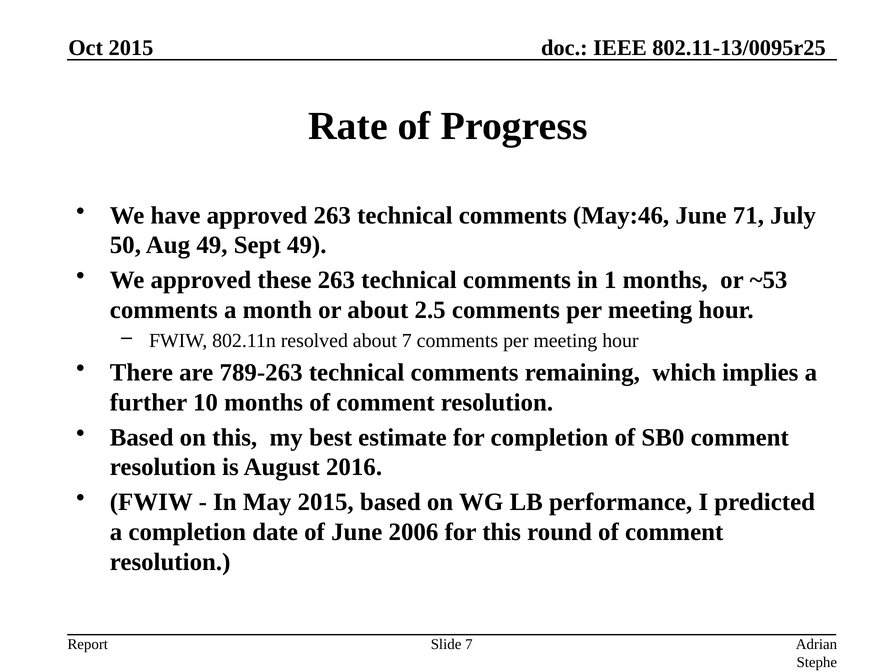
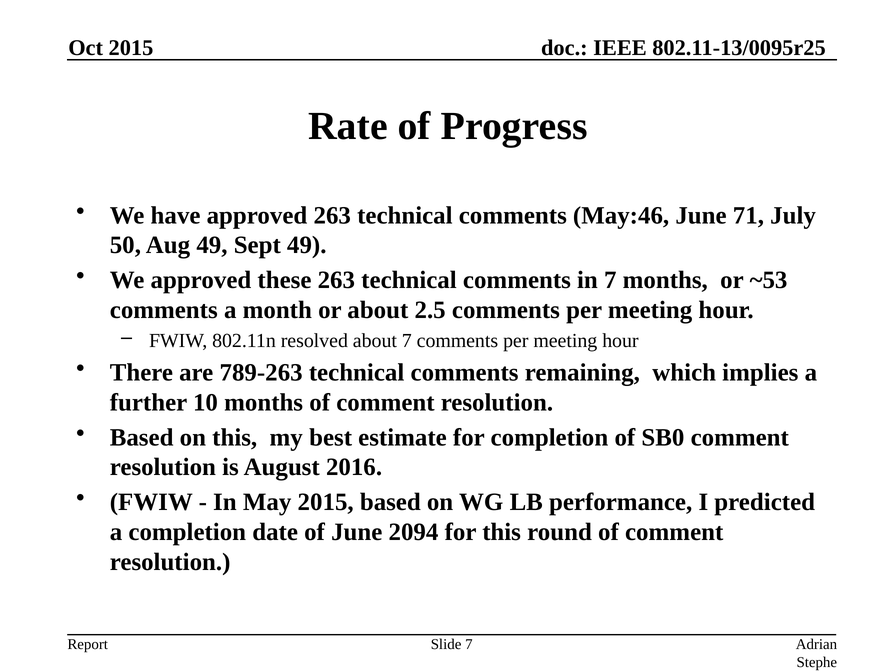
in 1: 1 -> 7 (610, 280)
2006: 2006 -> 2094 (413, 532)
